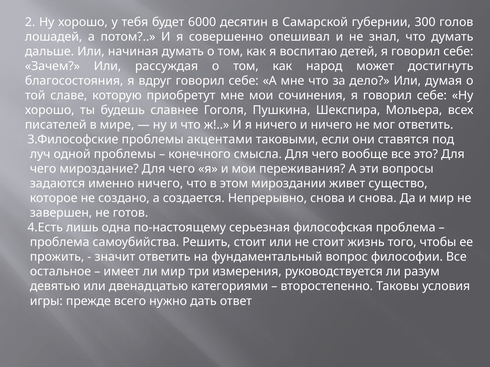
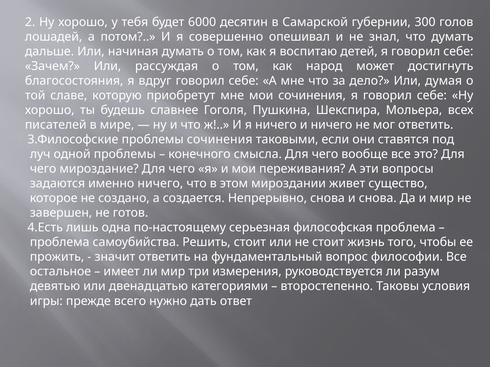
проблемы акцентами: акцентами -> сочинения (220, 140)
